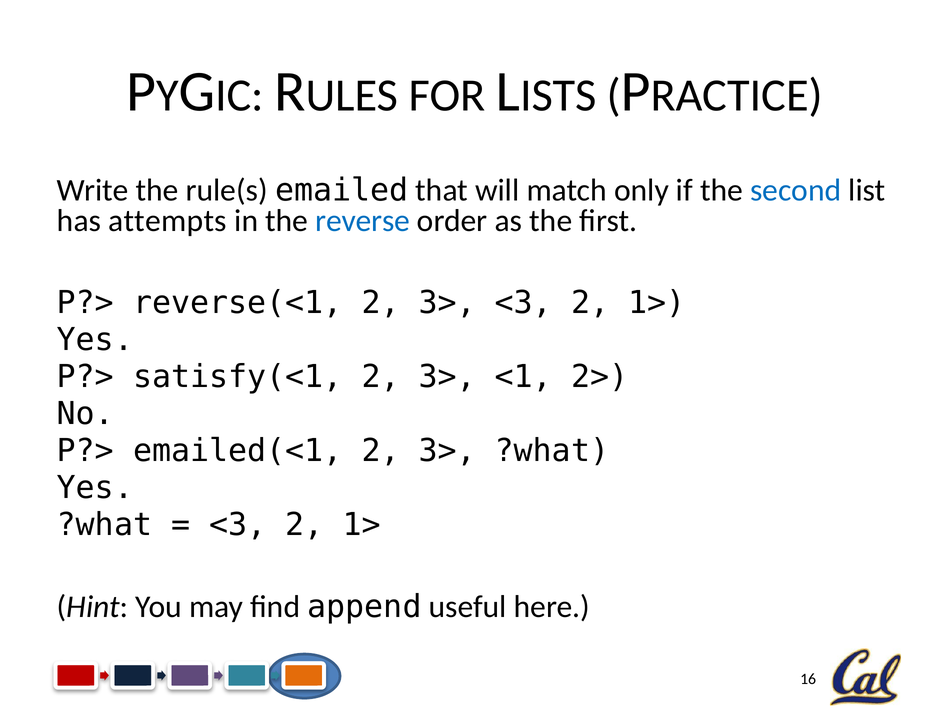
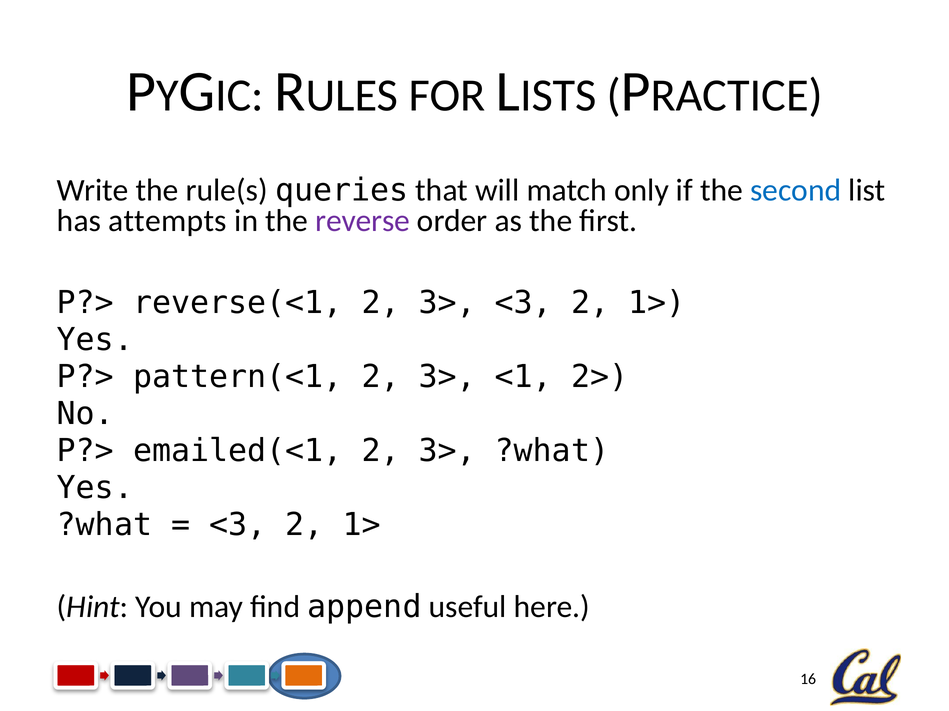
emailed: emailed -> queries (342, 191)
reverse colour: blue -> purple (363, 221)
satisfy(<1: satisfy(<1 -> pattern(<1 (238, 377)
